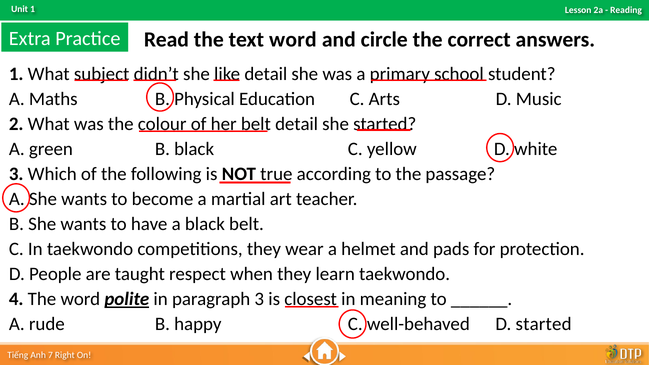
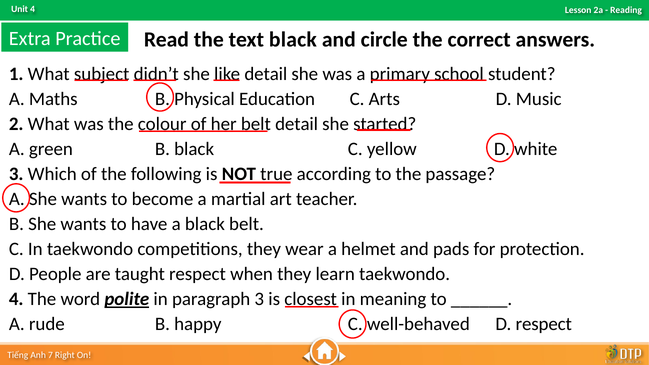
1: 1 -> 4 (33, 9)
text word: word -> black (293, 40)
D started: started -> respect (544, 324)
